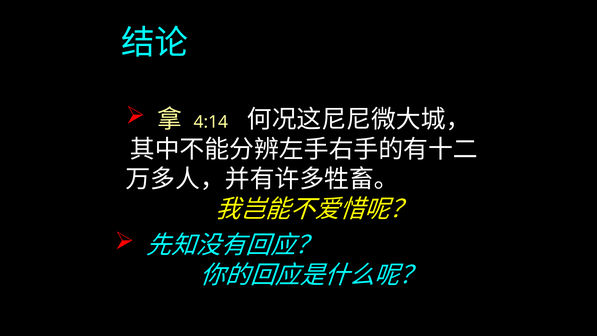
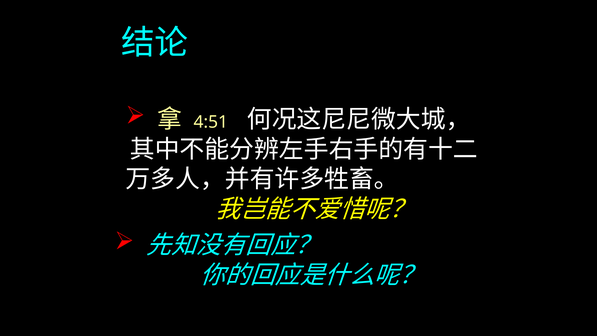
4:14: 4:14 -> 4:51 (211, 122)
